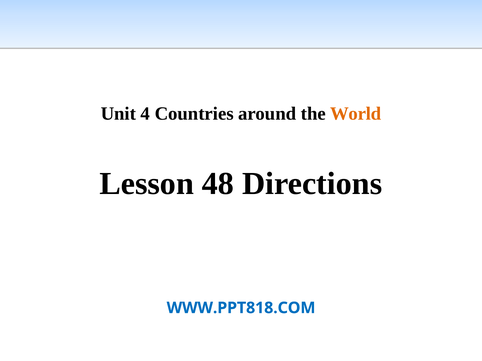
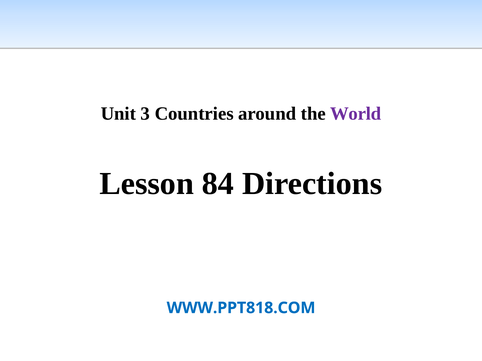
4: 4 -> 3 (145, 114)
World colour: orange -> purple (356, 114)
48: 48 -> 84 (218, 184)
